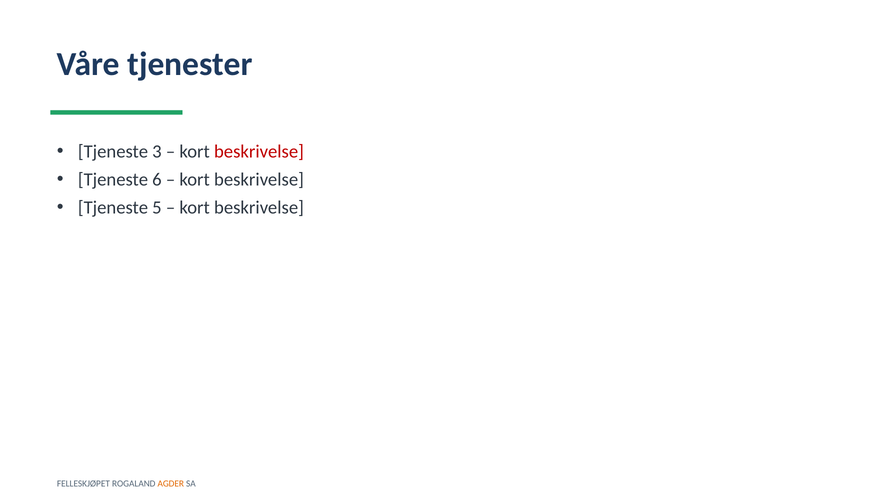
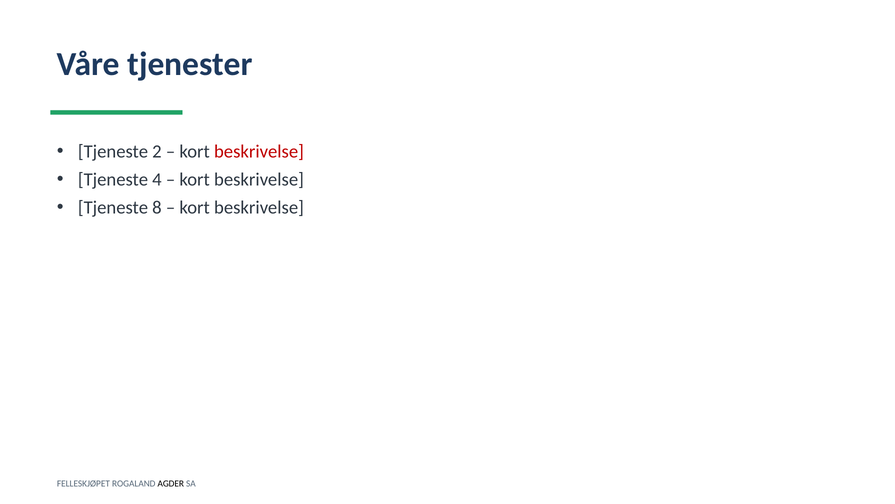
3: 3 -> 2 (157, 152)
6: 6 -> 4 (157, 180)
5: 5 -> 8 (157, 208)
AGDER colour: orange -> black (171, 483)
